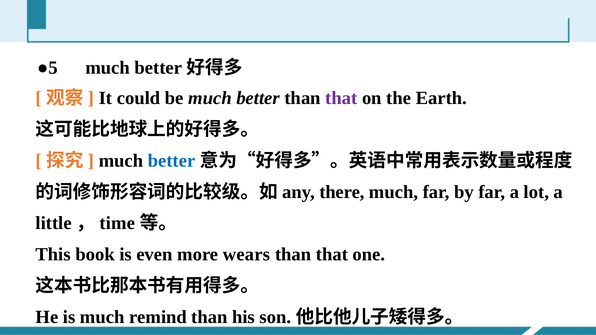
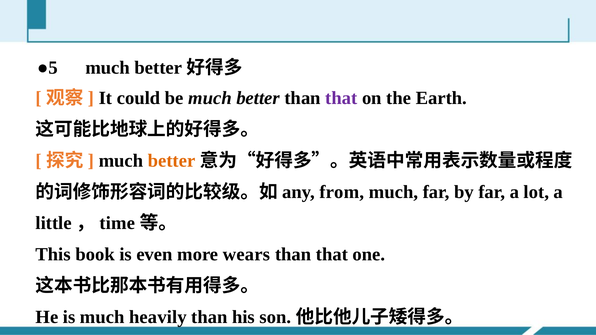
better colour: blue -> orange (172, 161)
there: there -> from (342, 192)
remind: remind -> heavily (158, 317)
